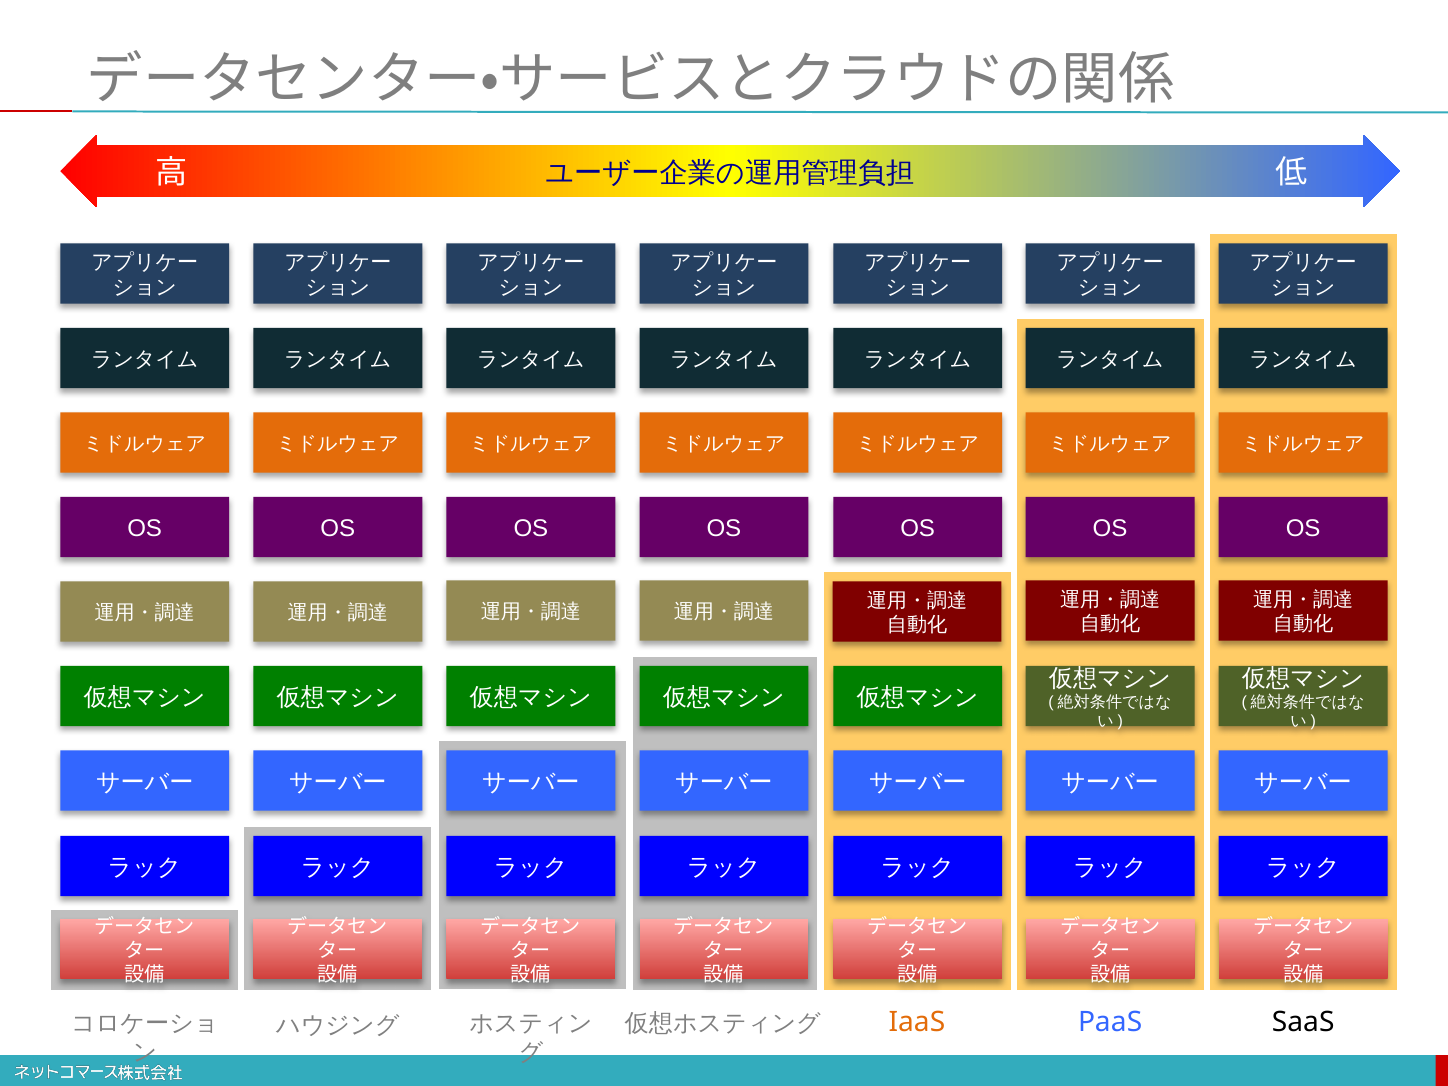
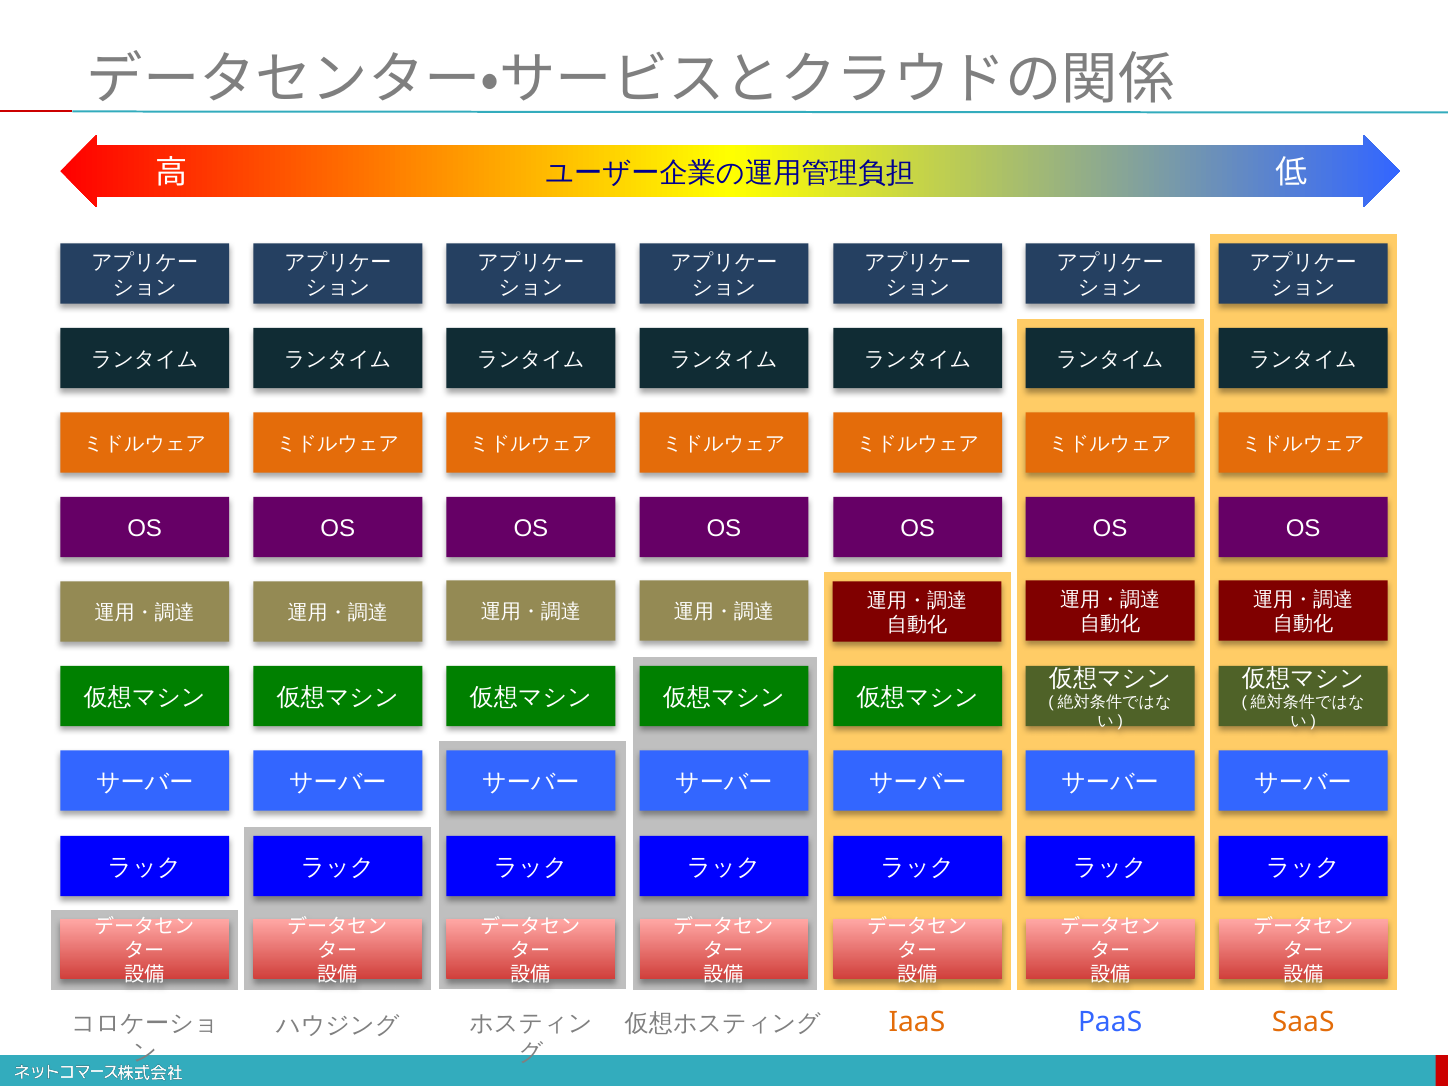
SaaS colour: black -> orange (1303, 1022)
